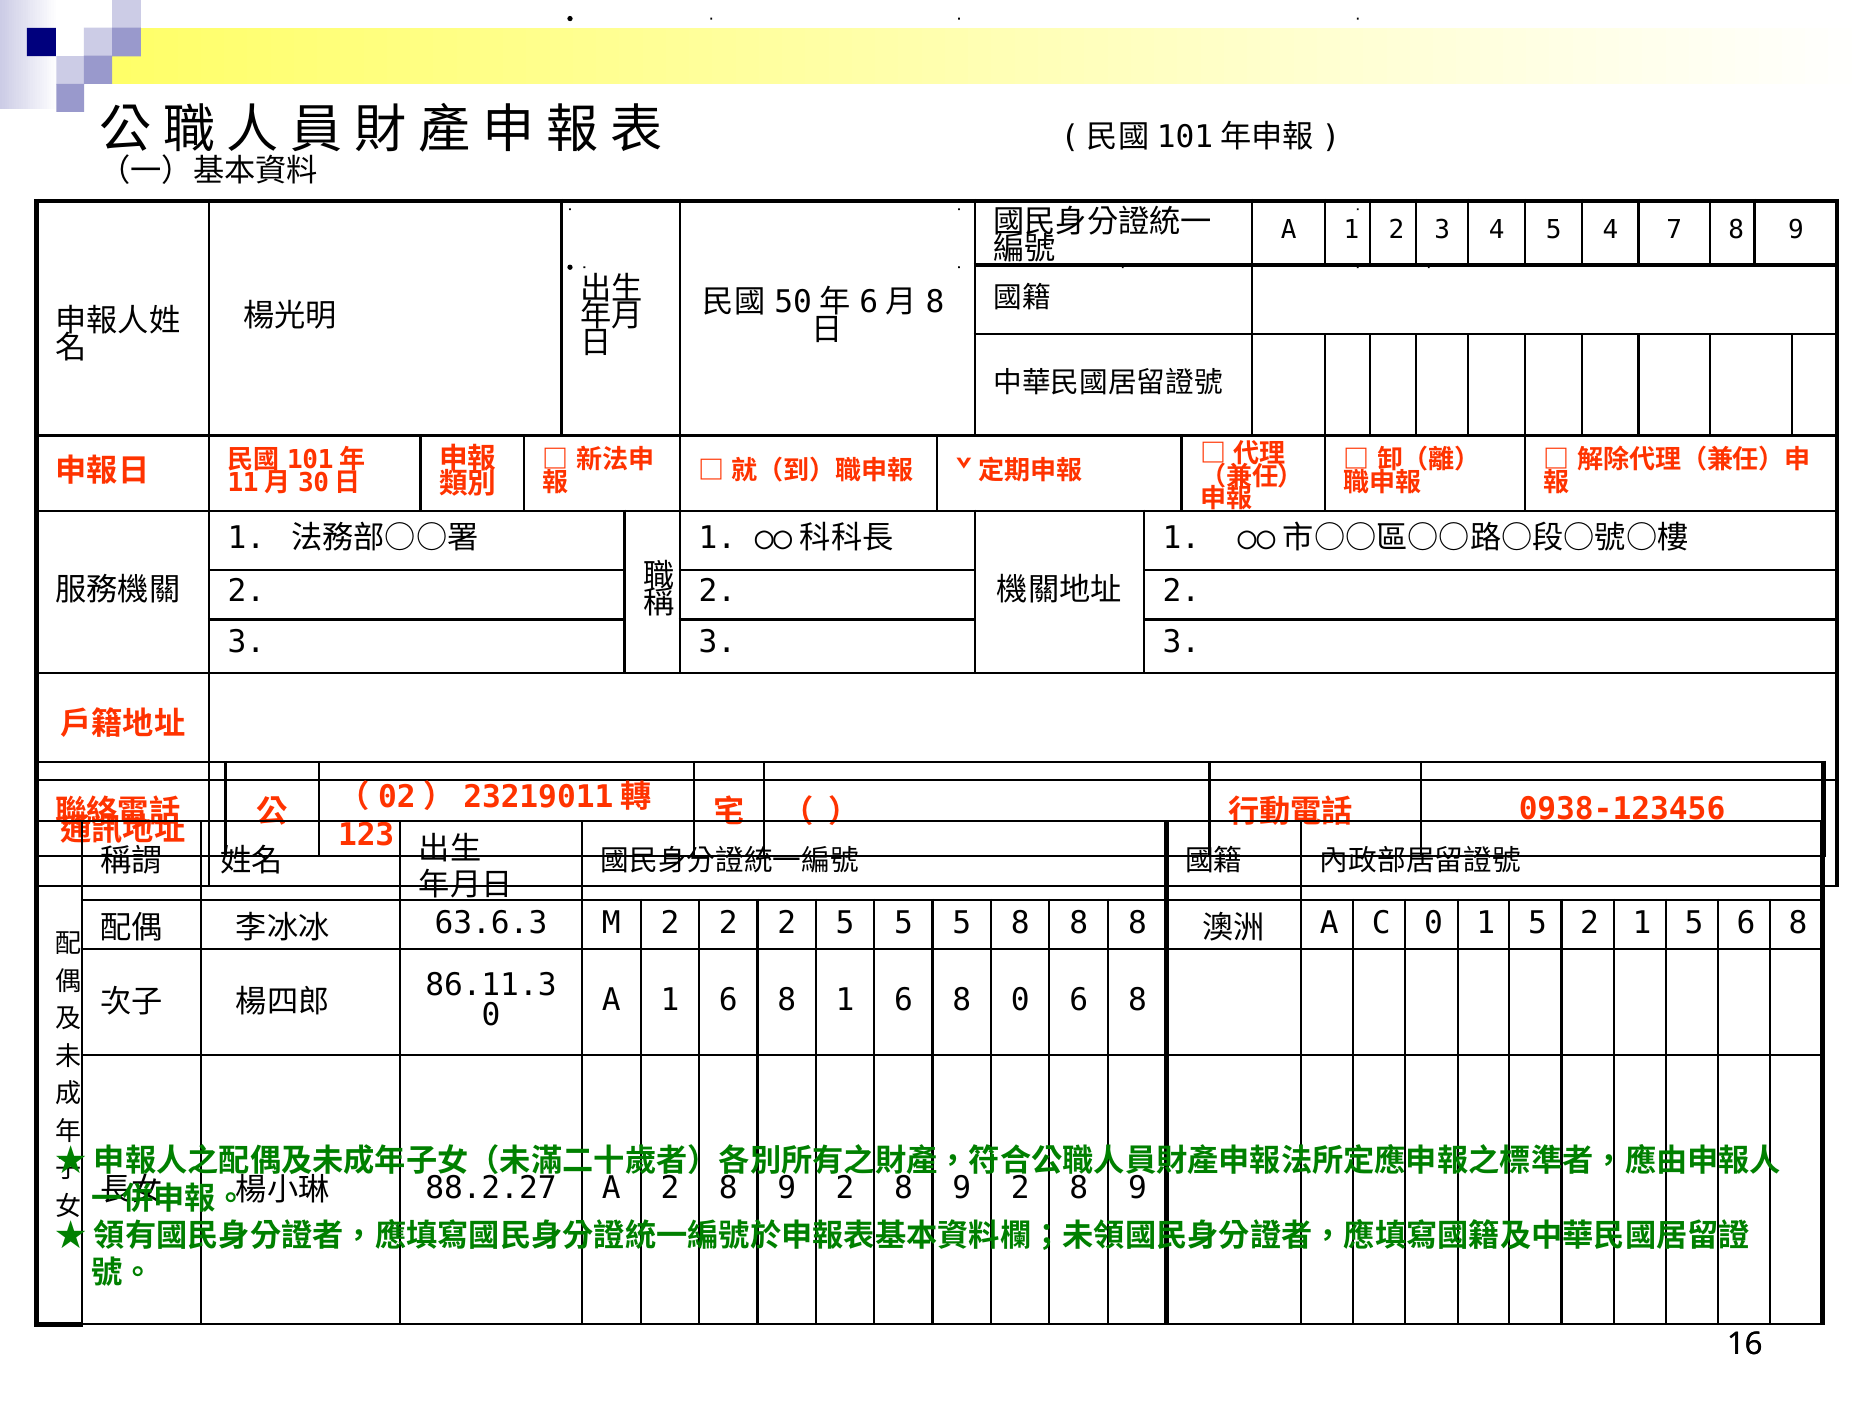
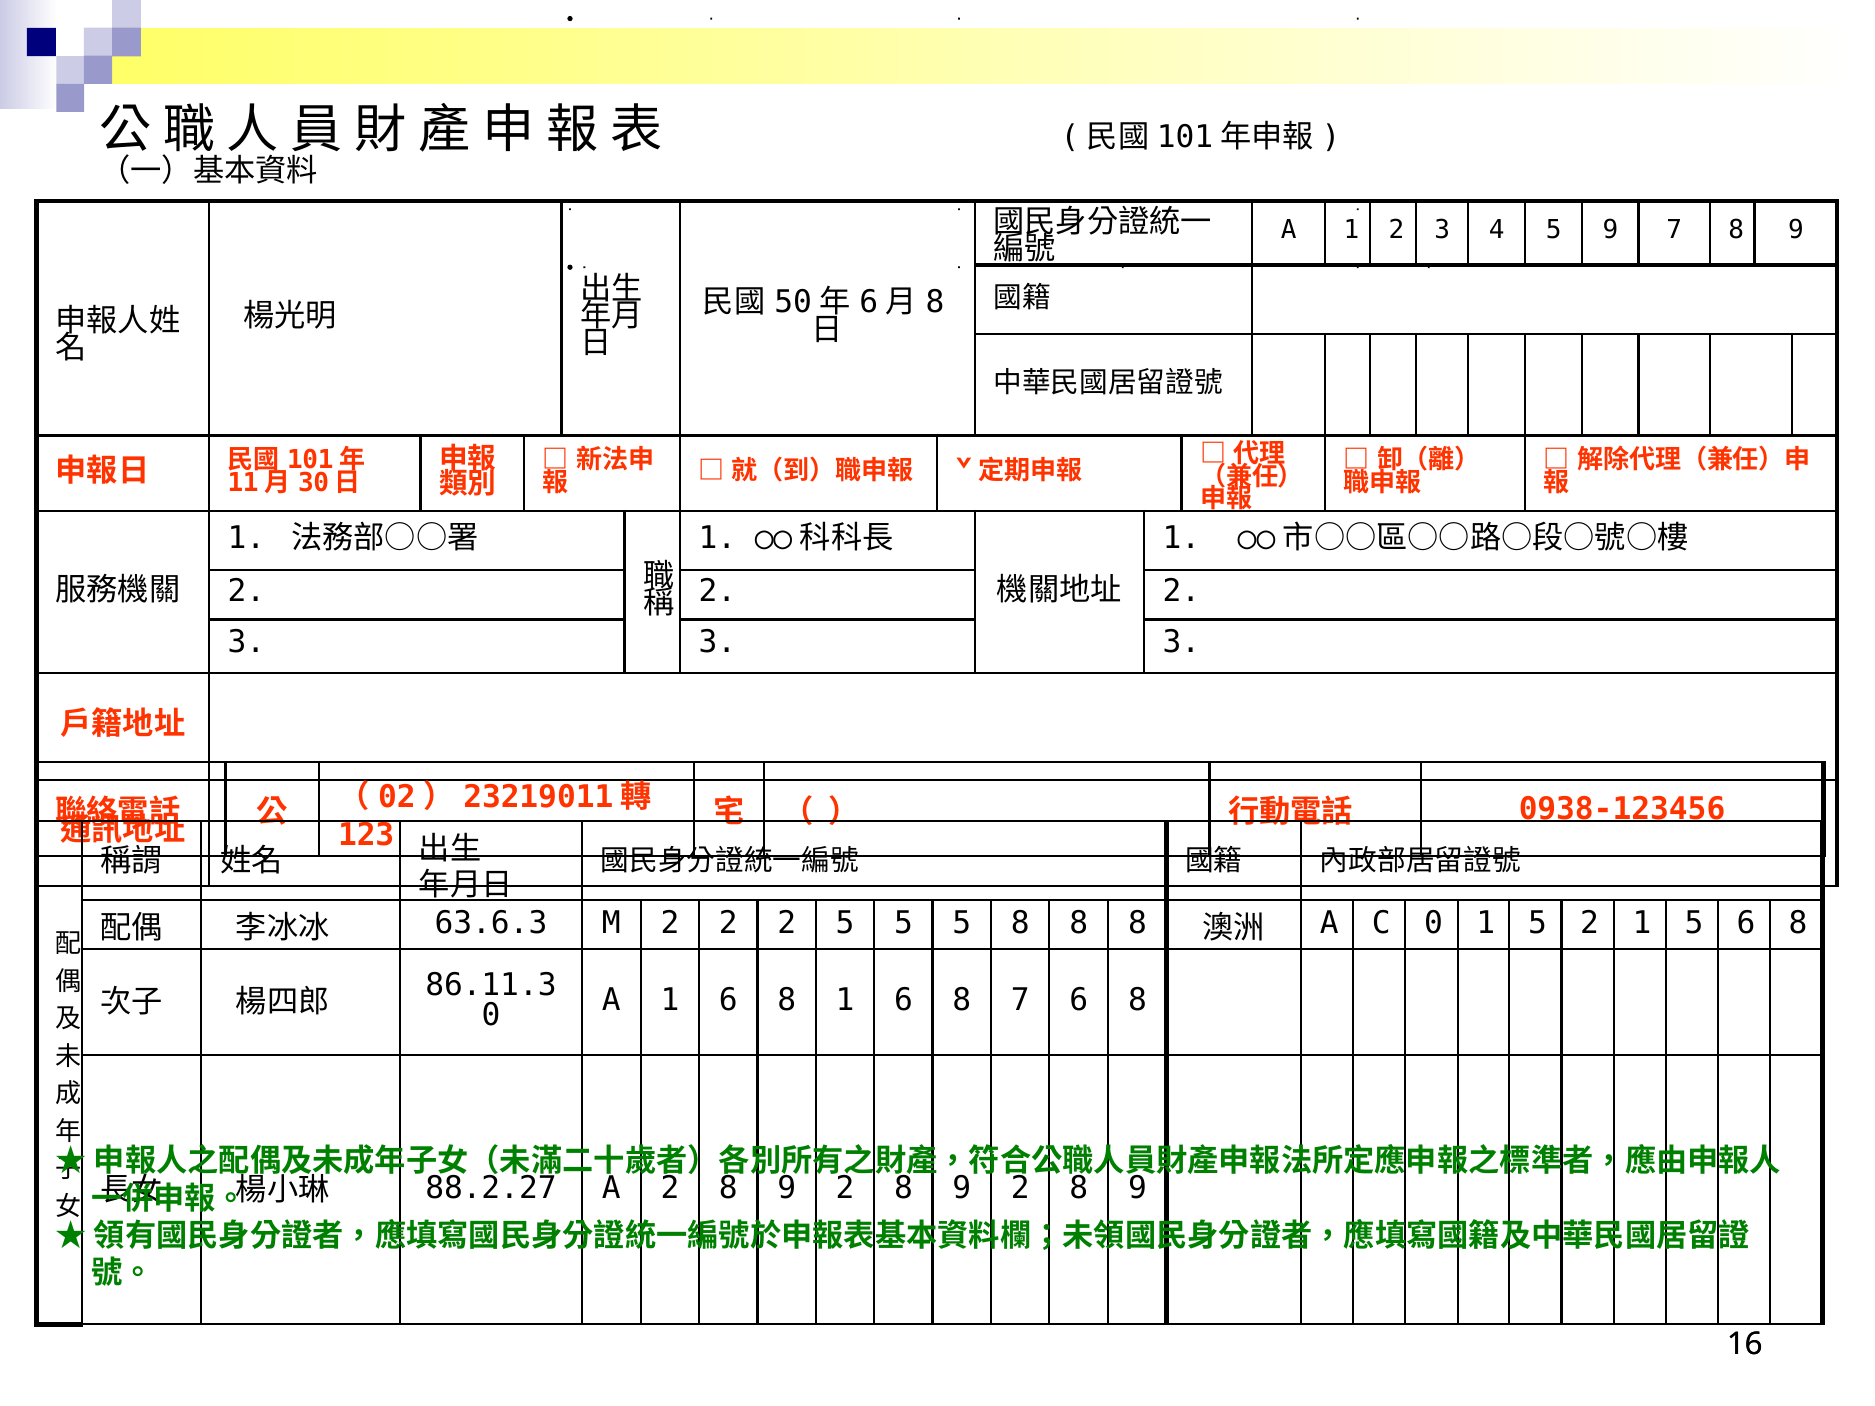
5 4: 4 -> 9 (1610, 230)
8 0: 0 -> 7 (1020, 1000)
